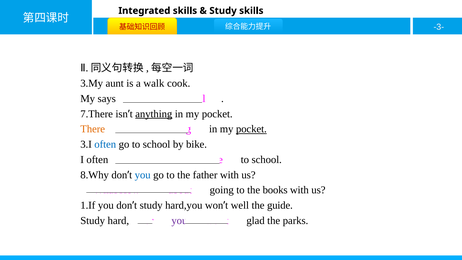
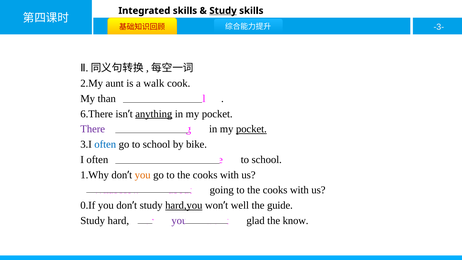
Study underline: none -> present (223, 11)
3.My: 3.My -> 2.My (92, 83)
says: says -> than (107, 99)
7.There: 7.There -> 6.There (97, 114)
There colour: orange -> purple (93, 129)
8.Why: 8.Why -> 1.Why (95, 175)
you colour: blue -> orange (143, 175)
go to the father: father -> cooks (205, 175)
going to the books: books -> cooks (275, 190)
1.If: 1.If -> 0.If (88, 205)
hard,you underline: none -> present (184, 205)
parks: parks -> know (296, 221)
